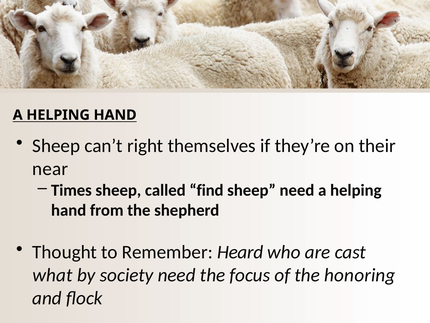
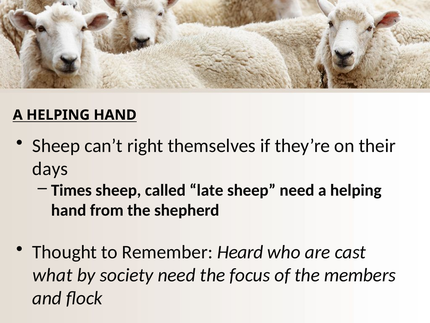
near: near -> days (50, 169)
find: find -> late (206, 190)
honoring: honoring -> members (360, 275)
